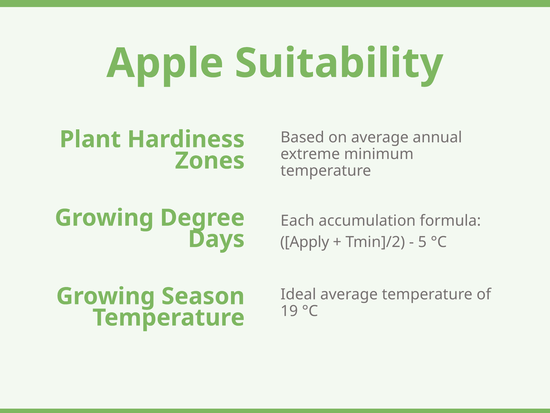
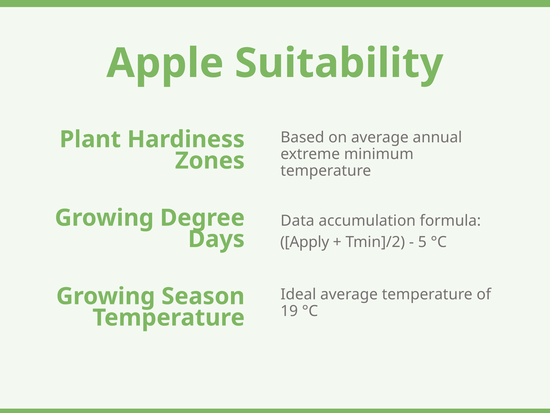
Each: Each -> Data (297, 221)
